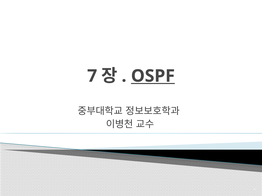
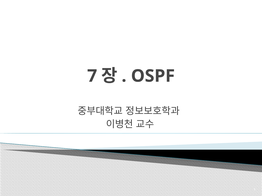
OSPF underline: present -> none (153, 76)
